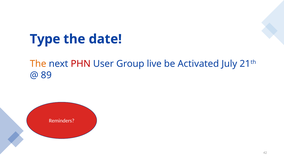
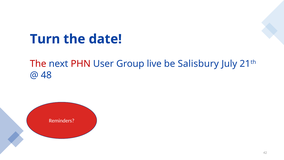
Type: Type -> Turn (45, 39)
The colour: orange -> red (38, 64)
Activated: Activated -> Salisbury (198, 64)
89: 89 -> 48 (46, 75)
